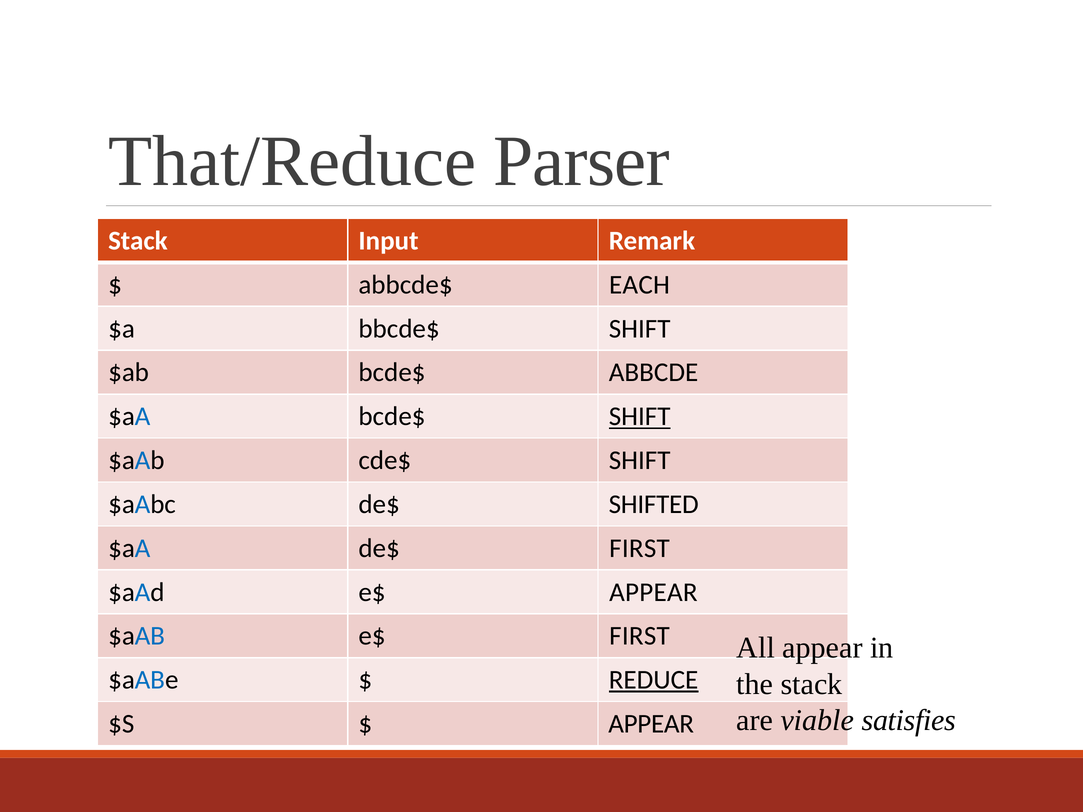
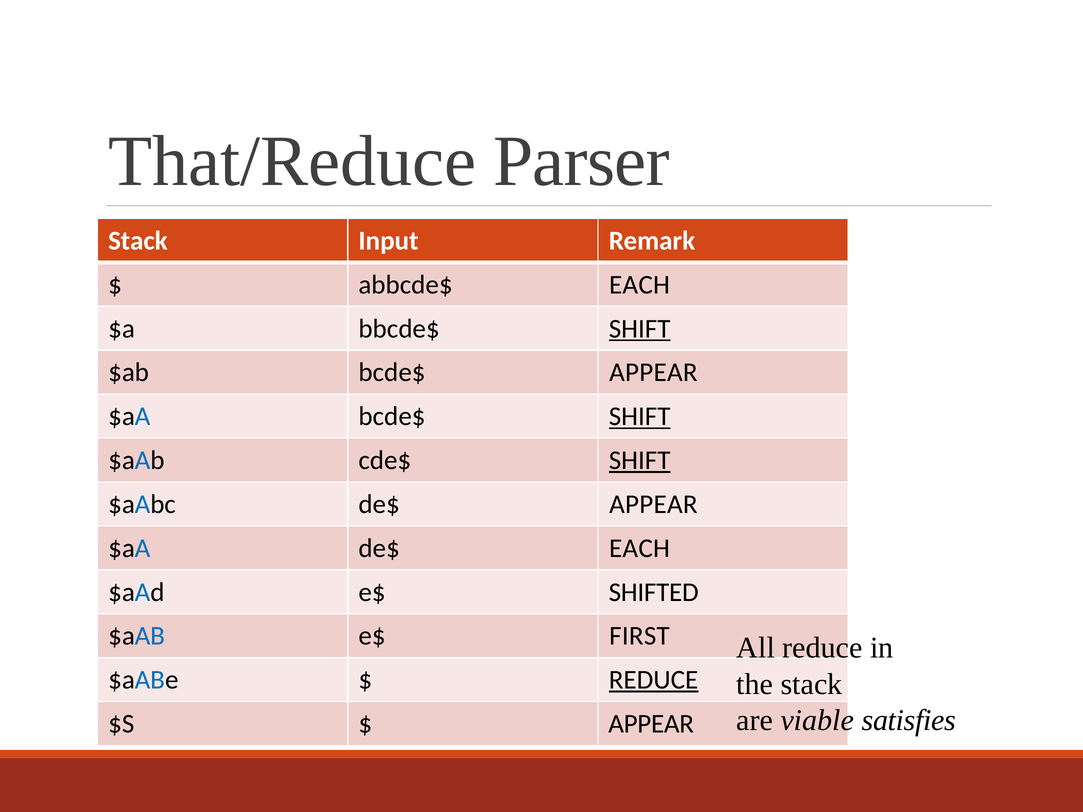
SHIFT underline: none -> present (640, 329)
bcde$ ABBCDE: ABBCDE -> APPEAR (653, 373)
SHIFT underline: none -> present (640, 461)
de$ SHIFTED: SHIFTED -> APPEAR (653, 504)
de$ FIRST: FIRST -> EACH (639, 548)
e$ APPEAR: APPEAR -> SHIFTED (654, 592)
All appear: appear -> reduce (822, 648)
